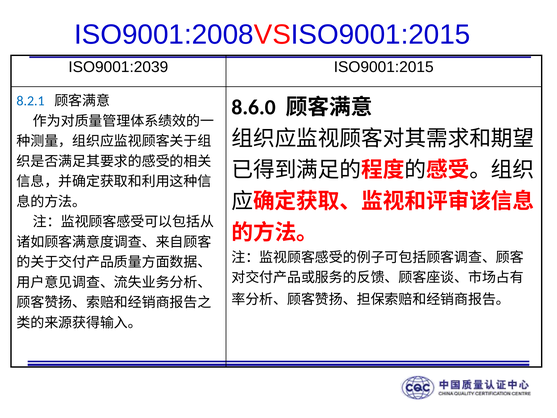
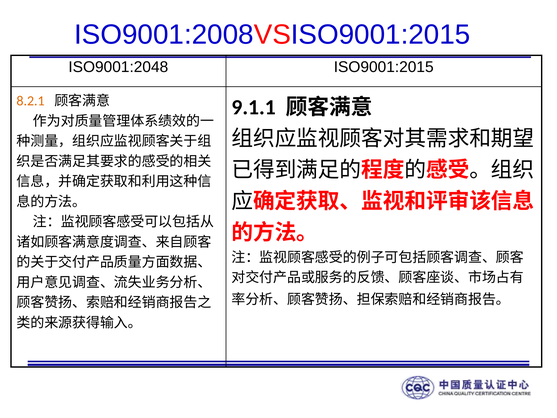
ISO9001:2039: ISO9001:2039 -> ISO9001:2048 (118, 67)
8.2.1 colour: blue -> orange (31, 101)
8.6.0: 8.6.0 -> 9.1.1 (254, 107)
